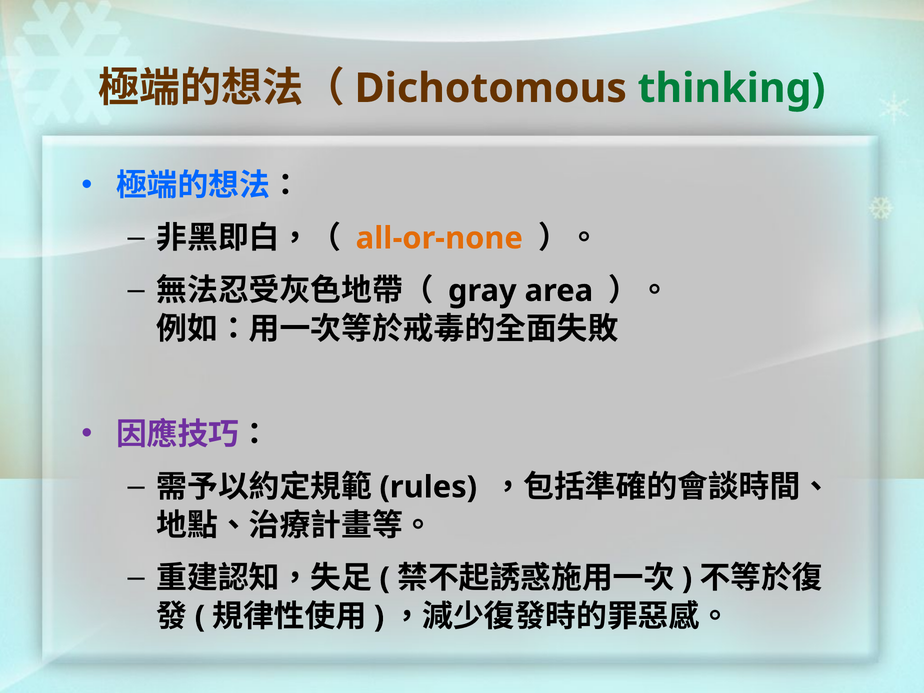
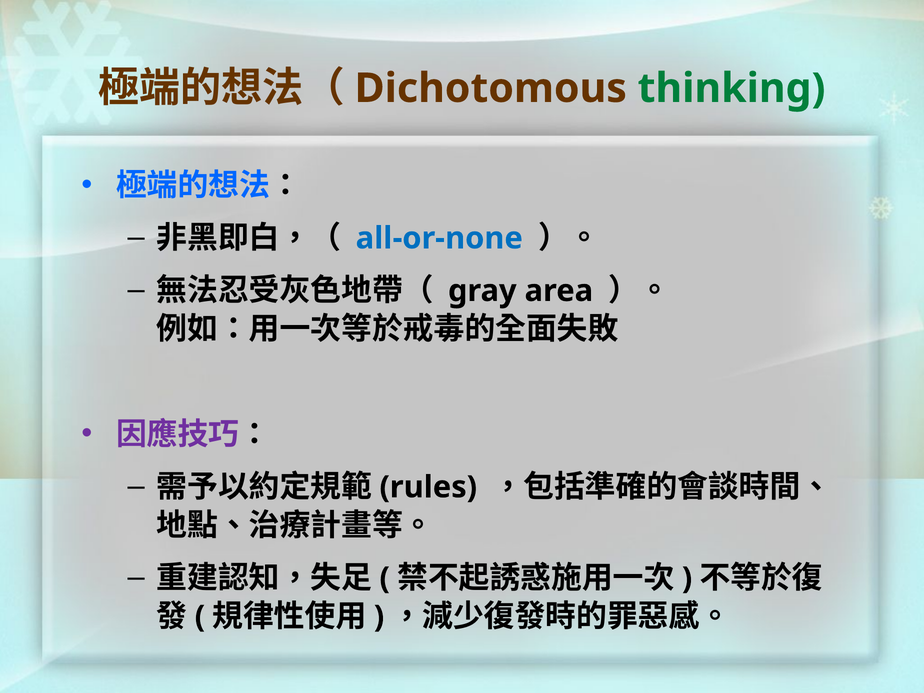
all-or-none colour: orange -> blue (439, 238)
